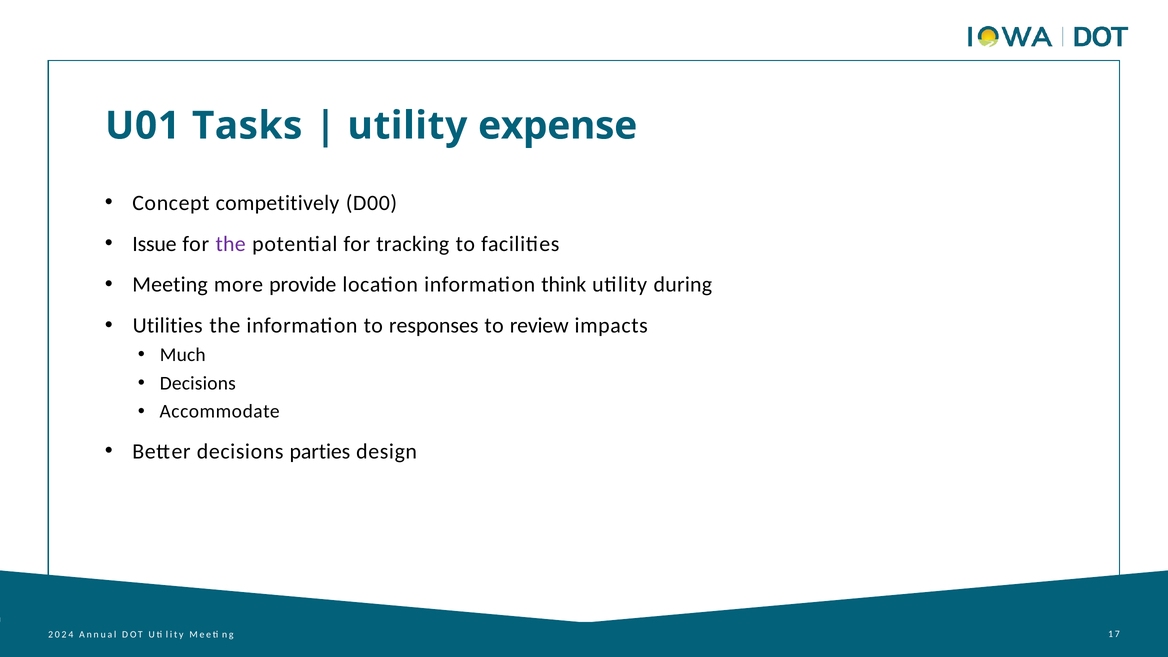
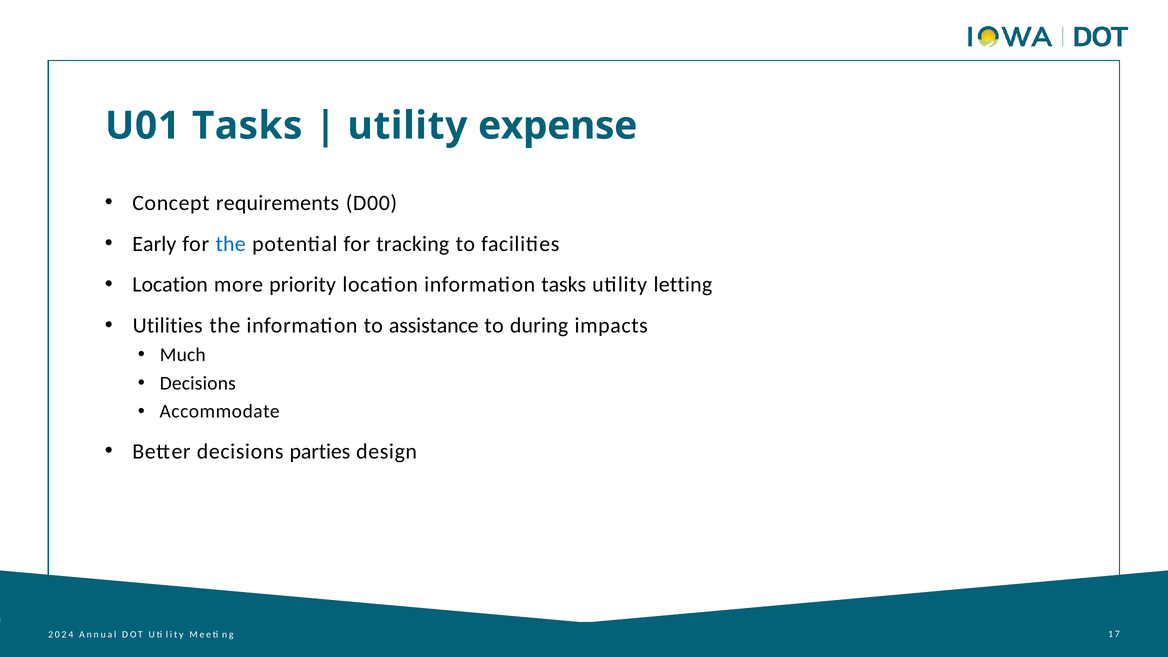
competitively: competitively -> requirements (278, 203)
Issue: Issue -> Early (154, 244)
the colour: purple -> blue (231, 244)
Meeting: Meeting -> Location (170, 285)
provide: provide -> priority (303, 285)
information think: think -> tasks (564, 285)
during: during -> letting (683, 285)
responses: responses -> assistance (434, 326)
review: review -> during (539, 326)
